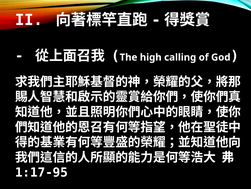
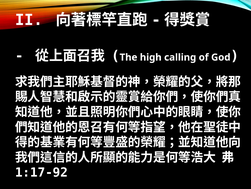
1:17-95: 1:17-95 -> 1:17-92 (41, 172)
